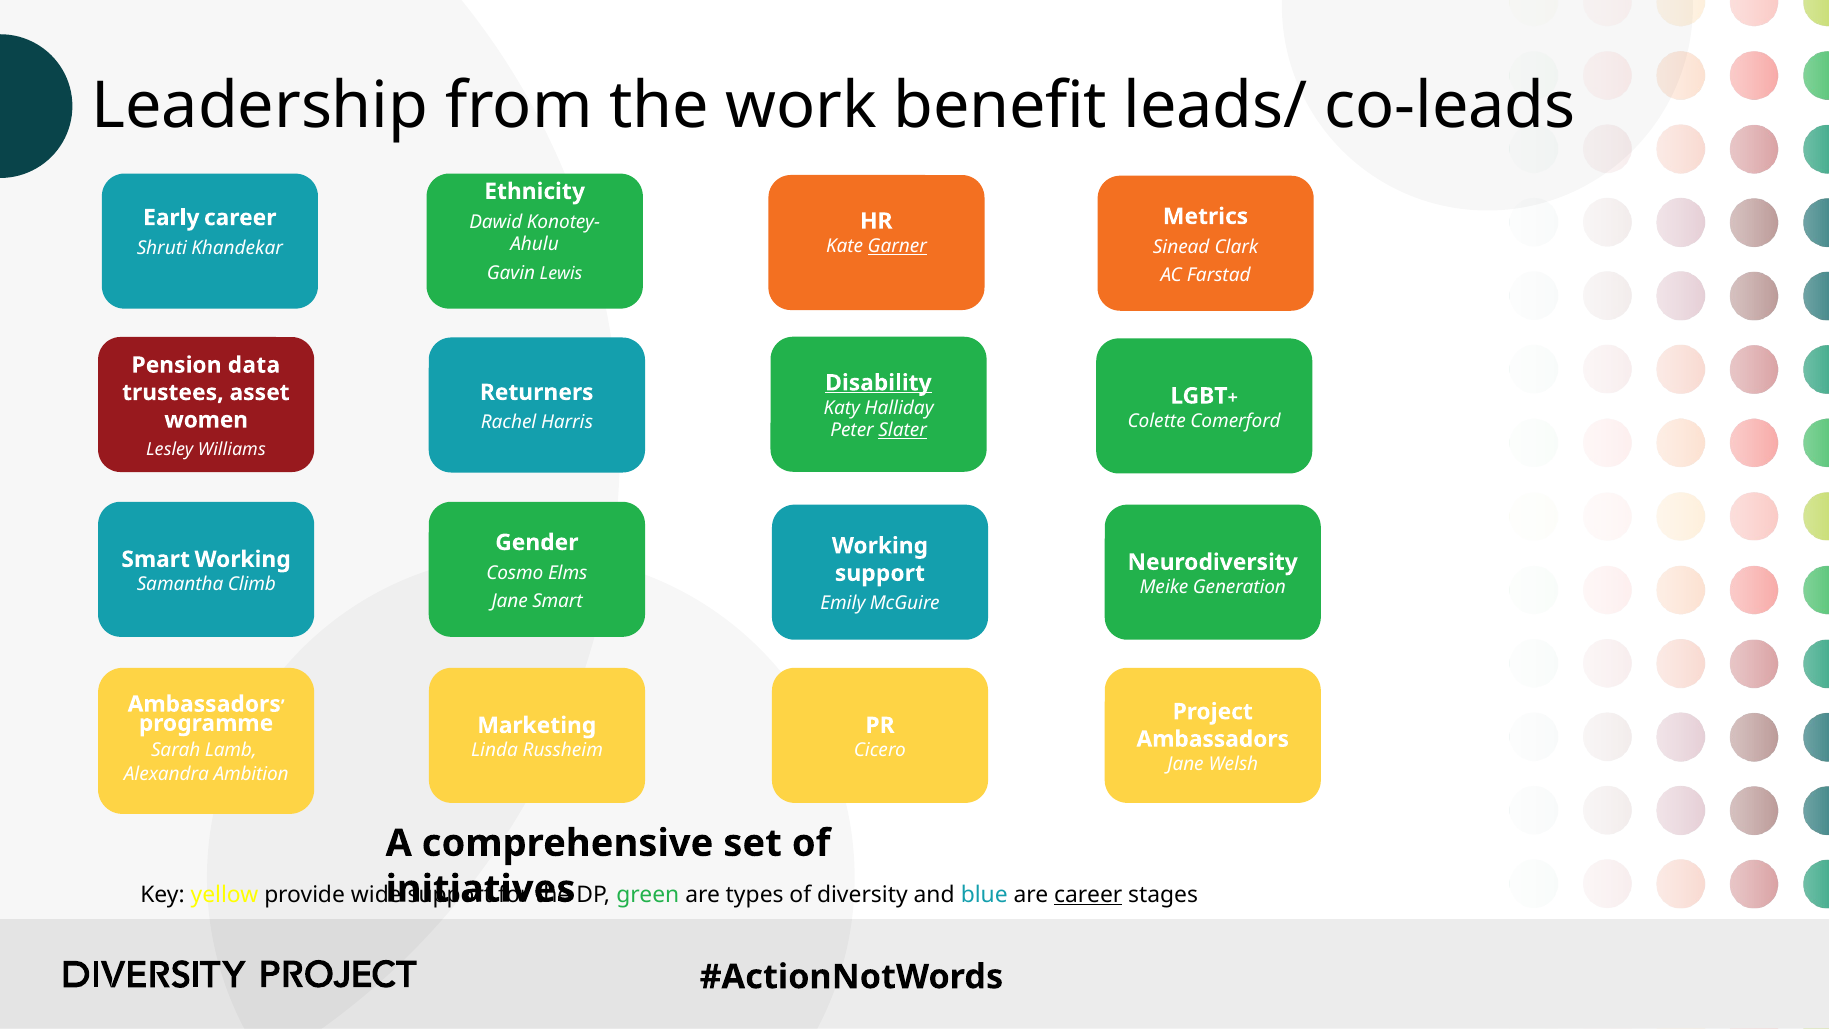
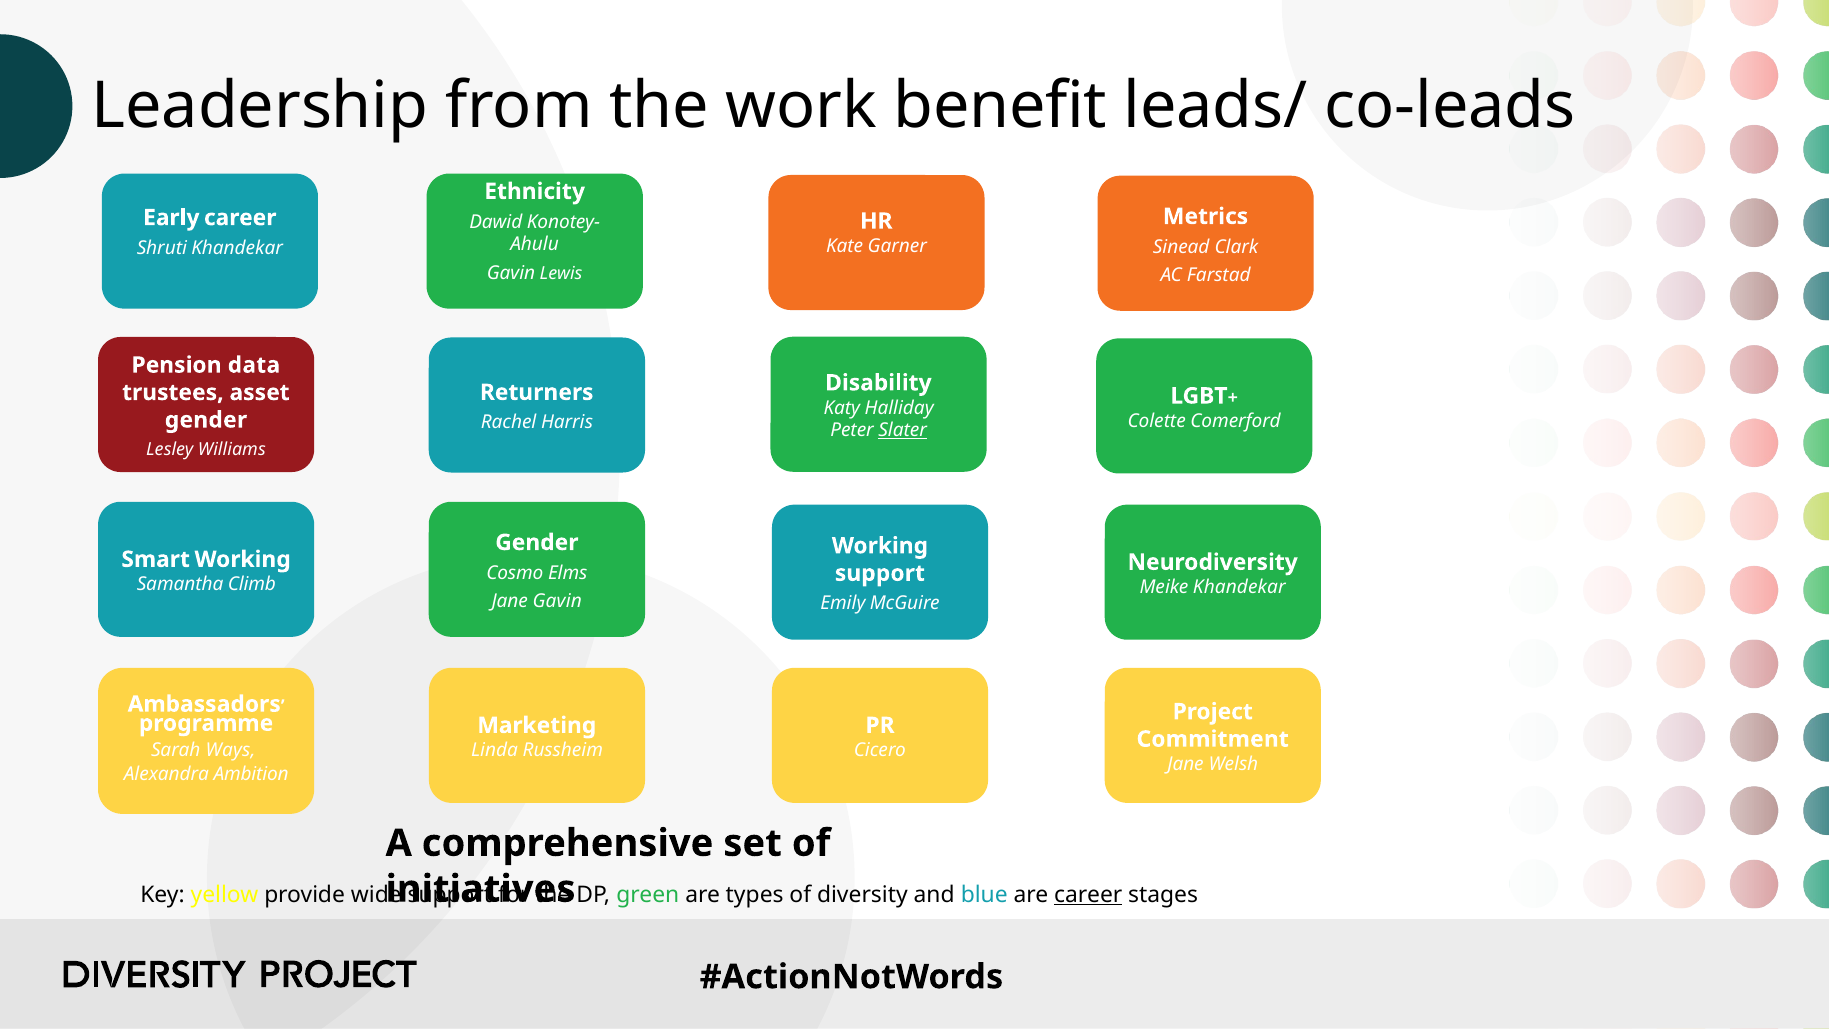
Garner underline: present -> none (897, 246)
Disability underline: present -> none (878, 383)
women: women -> gender (206, 420)
Meike Generation: Generation -> Khandekar (1239, 587)
Jane Smart: Smart -> Gavin (557, 601)
Ambassadors: Ambassadors -> Commitment (1213, 739)
Lamb: Lamb -> Ways (231, 750)
